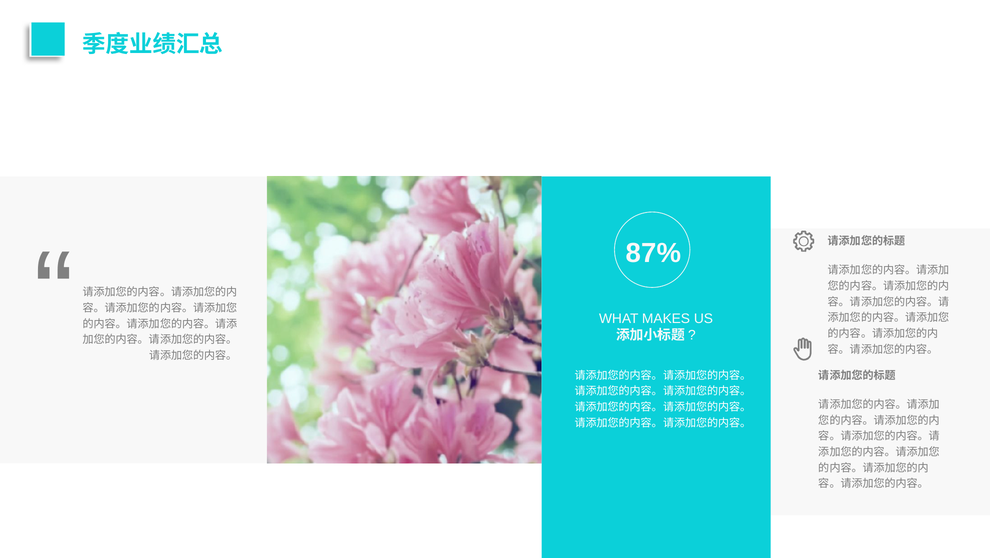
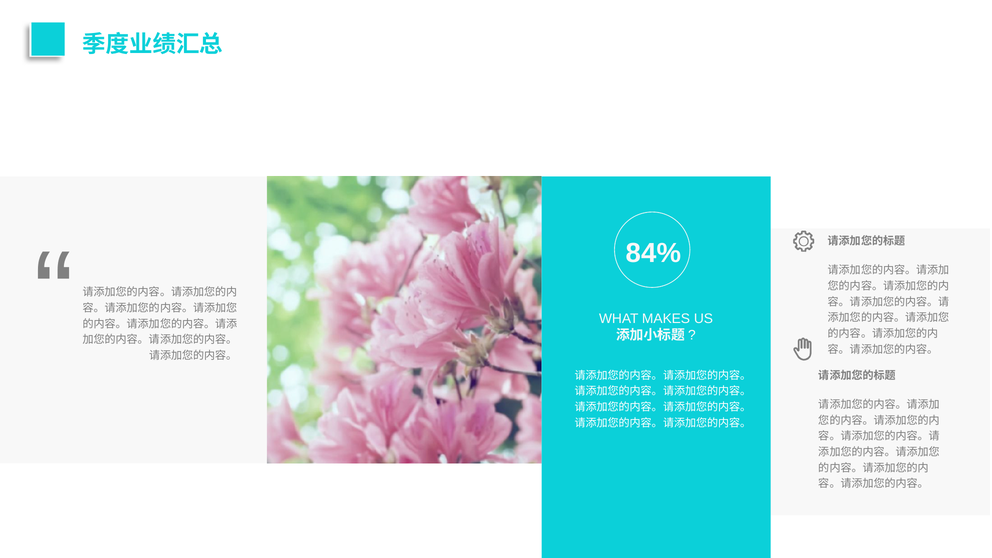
87%: 87% -> 84% (654, 253)
